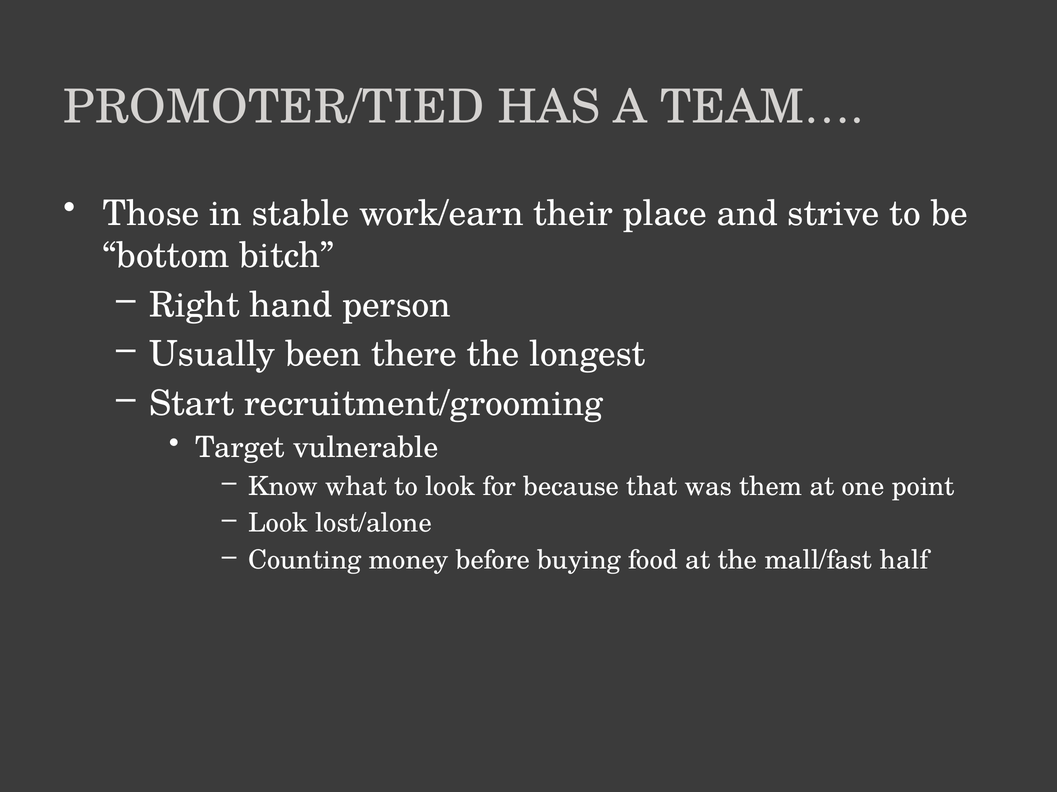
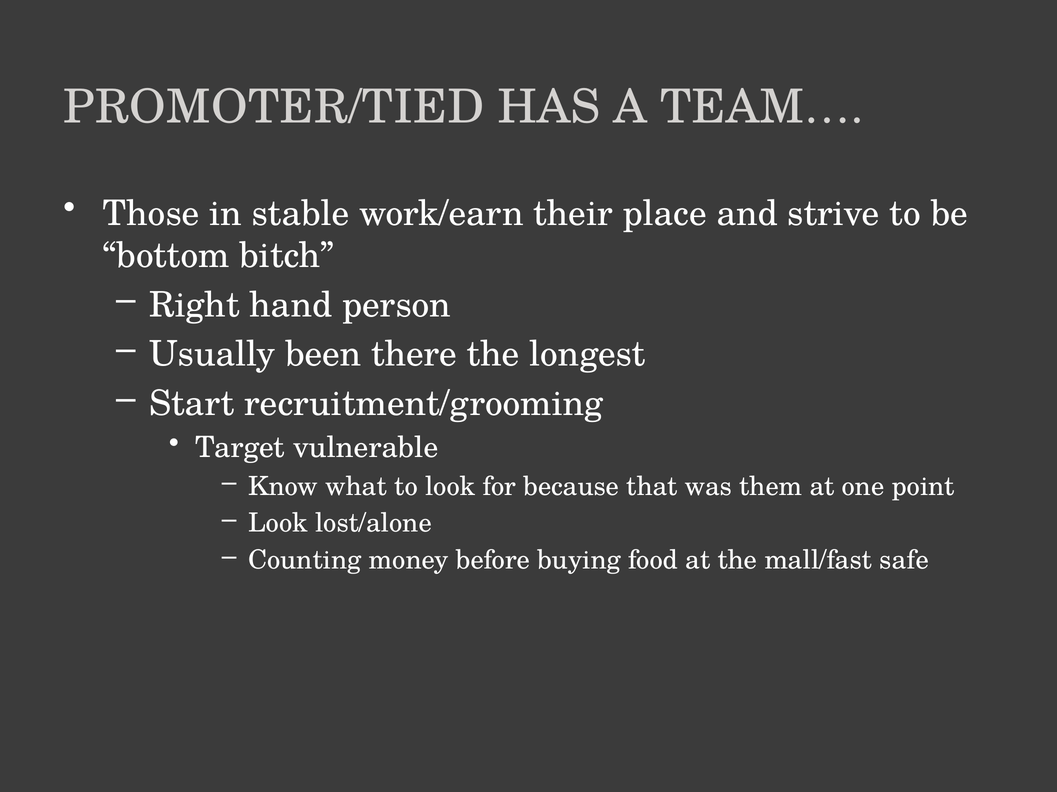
half: half -> safe (904, 561)
